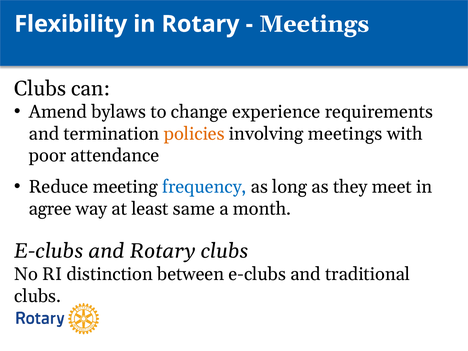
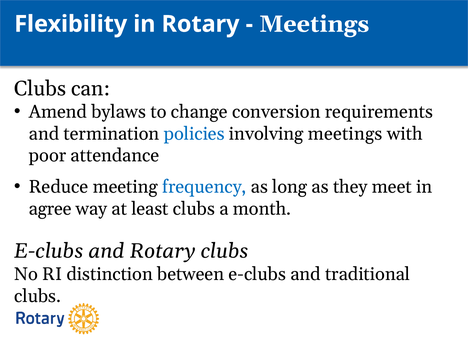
experience: experience -> conversion (276, 112)
policies colour: orange -> blue (194, 134)
least same: same -> clubs (194, 209)
